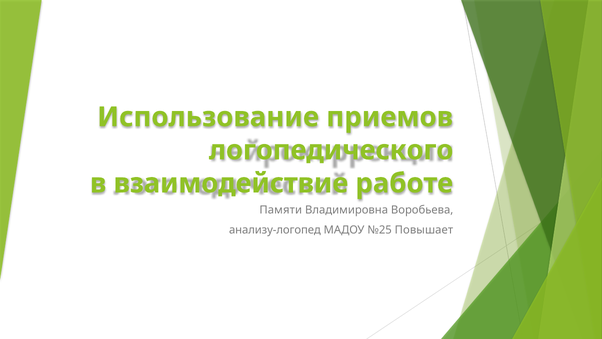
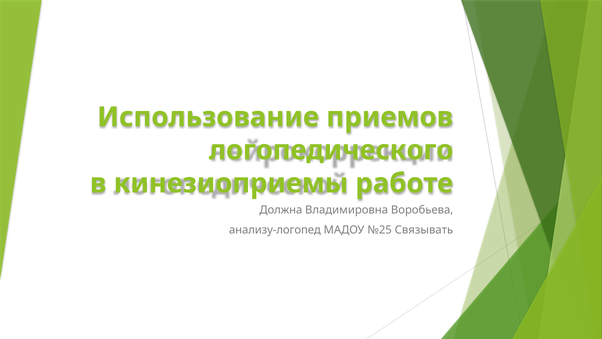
взаимодействие: взаимодействие -> кинезиоприемы (231, 183)
Памяти: Памяти -> Должна (281, 210)
Повышает: Повышает -> Связывать (424, 230)
